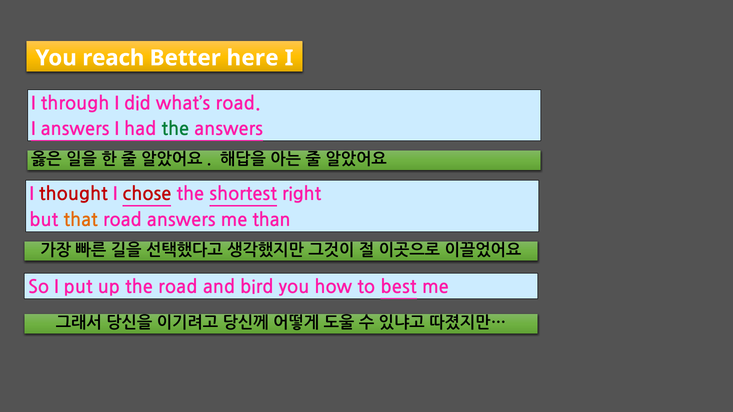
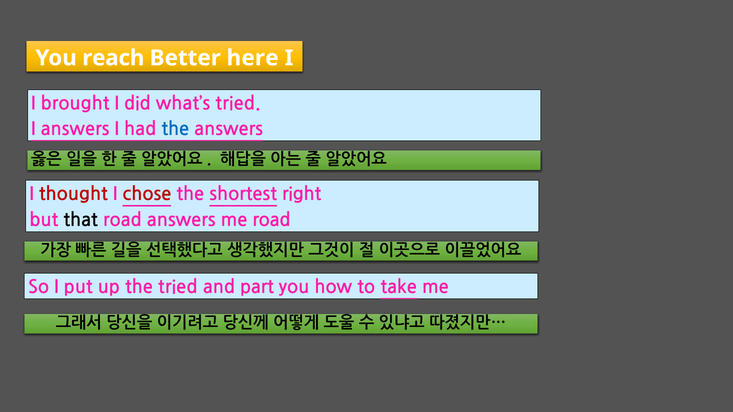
through: through -> brought (75, 104)
what’s road: road -> tried (238, 104)
the colour: green -> blue (175, 129)
that colour: orange -> black (81, 220)
me than: than -> road (271, 220)
the road: road -> tried (178, 288)
bird: bird -> part (257, 288)
best: best -> take (399, 288)
